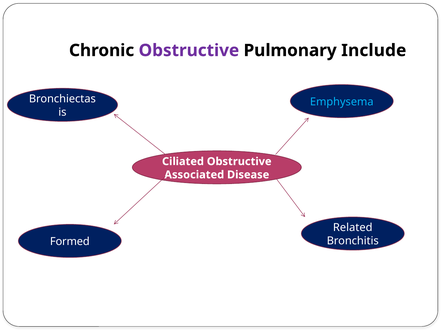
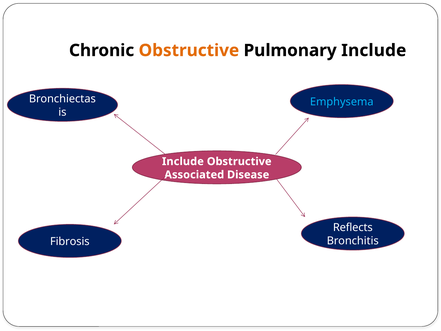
Obstructive colour: purple -> orange (189, 50)
Ciliated: Ciliated -> Include (183, 161)
Related: Related -> Reflects (353, 228)
Formed: Formed -> Fibrosis (70, 241)
